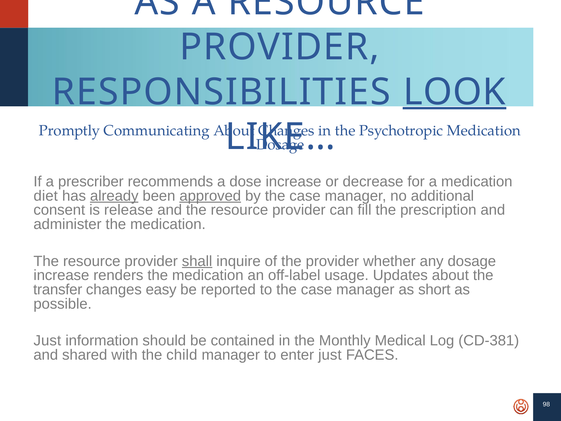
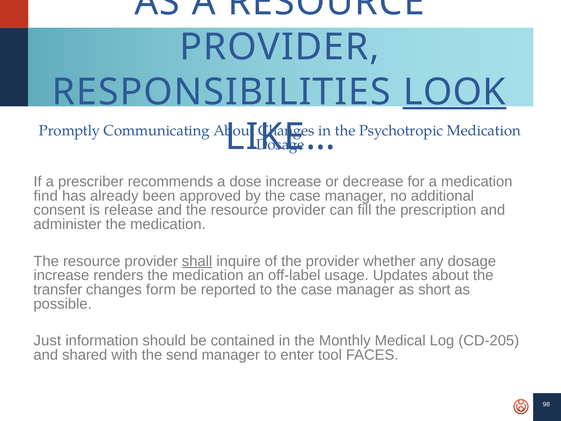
diet: diet -> find (46, 196)
already underline: present -> none (114, 196)
approved underline: present -> none (210, 196)
easy: easy -> form (161, 289)
CD-381: CD-381 -> CD-205 (489, 341)
child: child -> send (182, 355)
enter just: just -> tool (330, 355)
